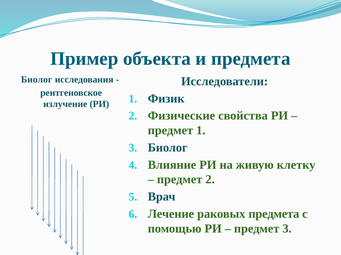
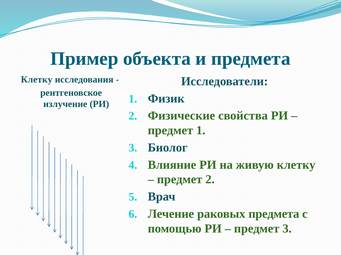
Биолог: Биолог -> Клетку (37, 80)
